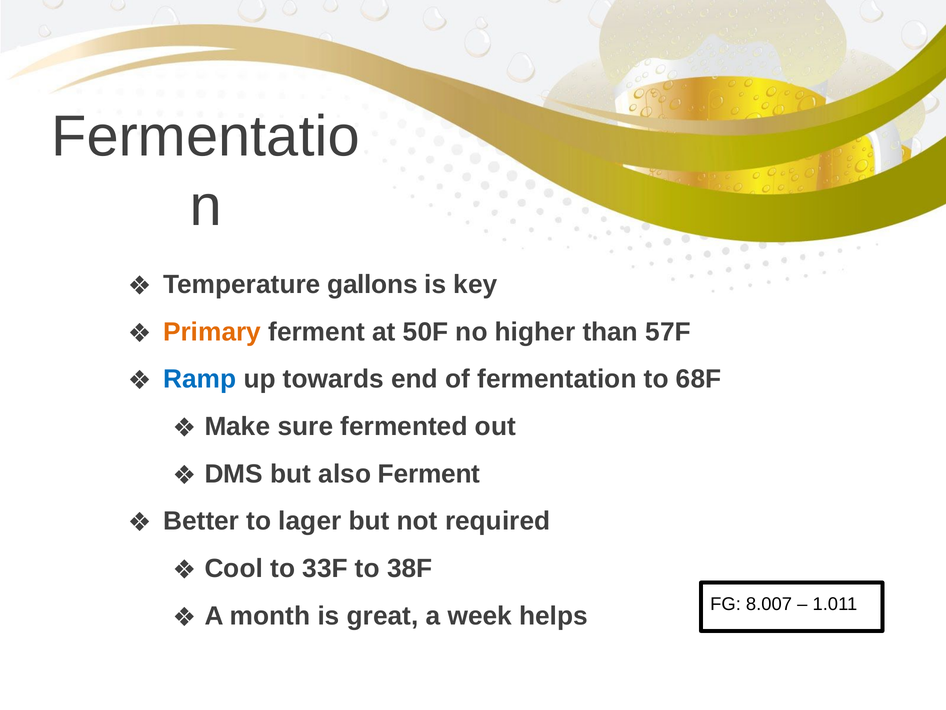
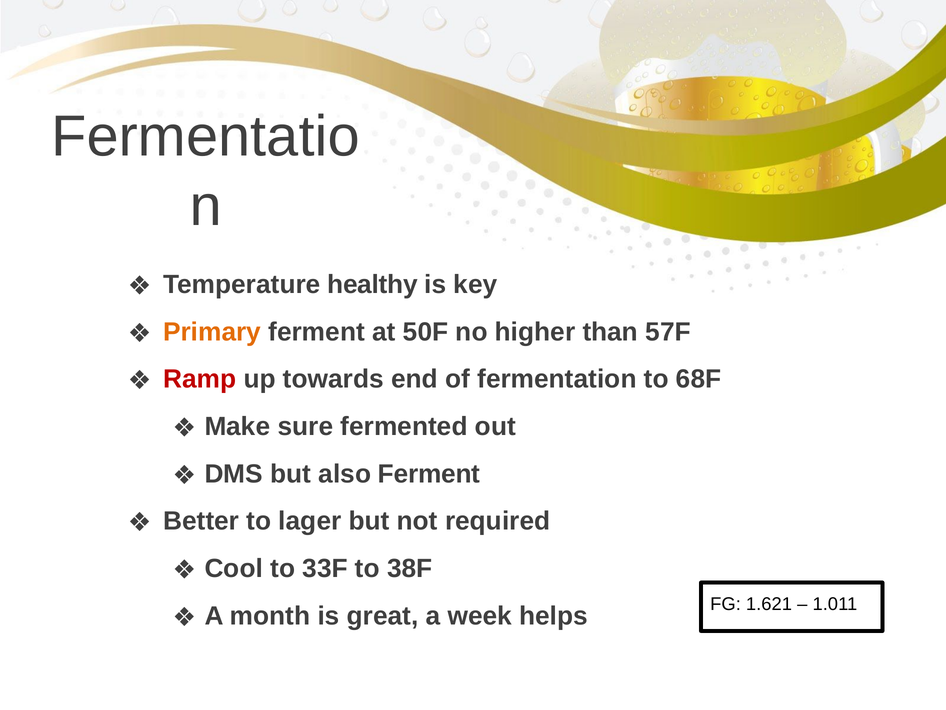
gallons: gallons -> healthy (372, 284)
Ramp colour: blue -> red (200, 379)
8.007: 8.007 -> 1.621 (769, 604)
